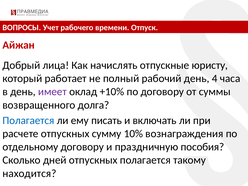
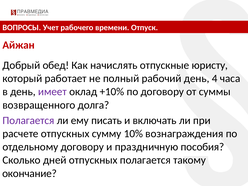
лица: лица -> обед (56, 65)
Полагается colour: blue -> purple (28, 120)
находится: находится -> окончание (30, 173)
